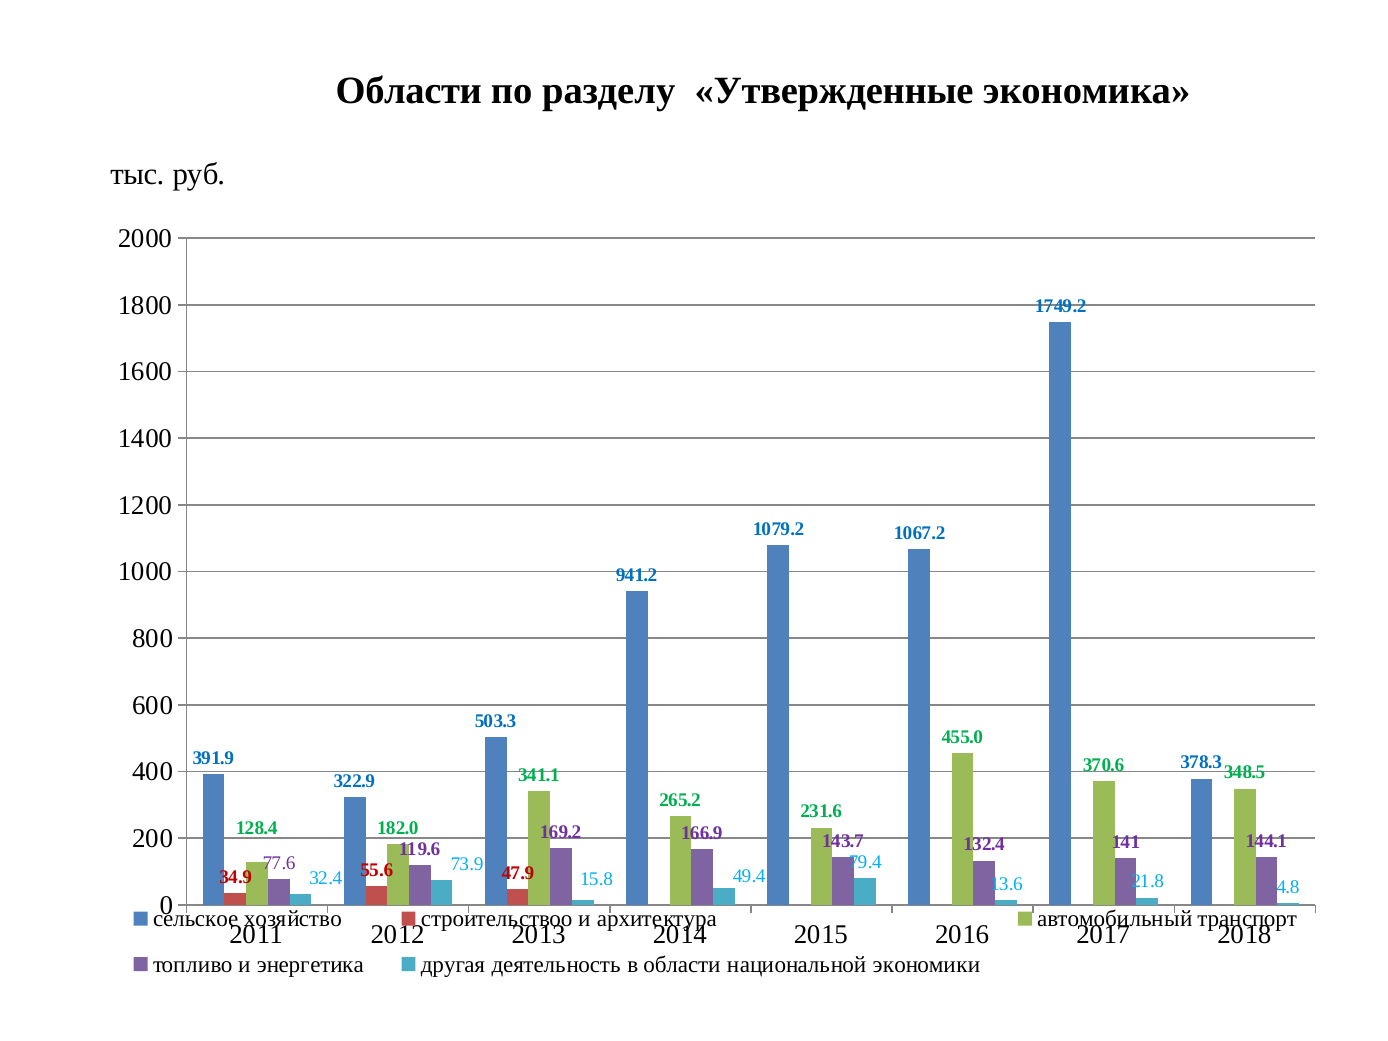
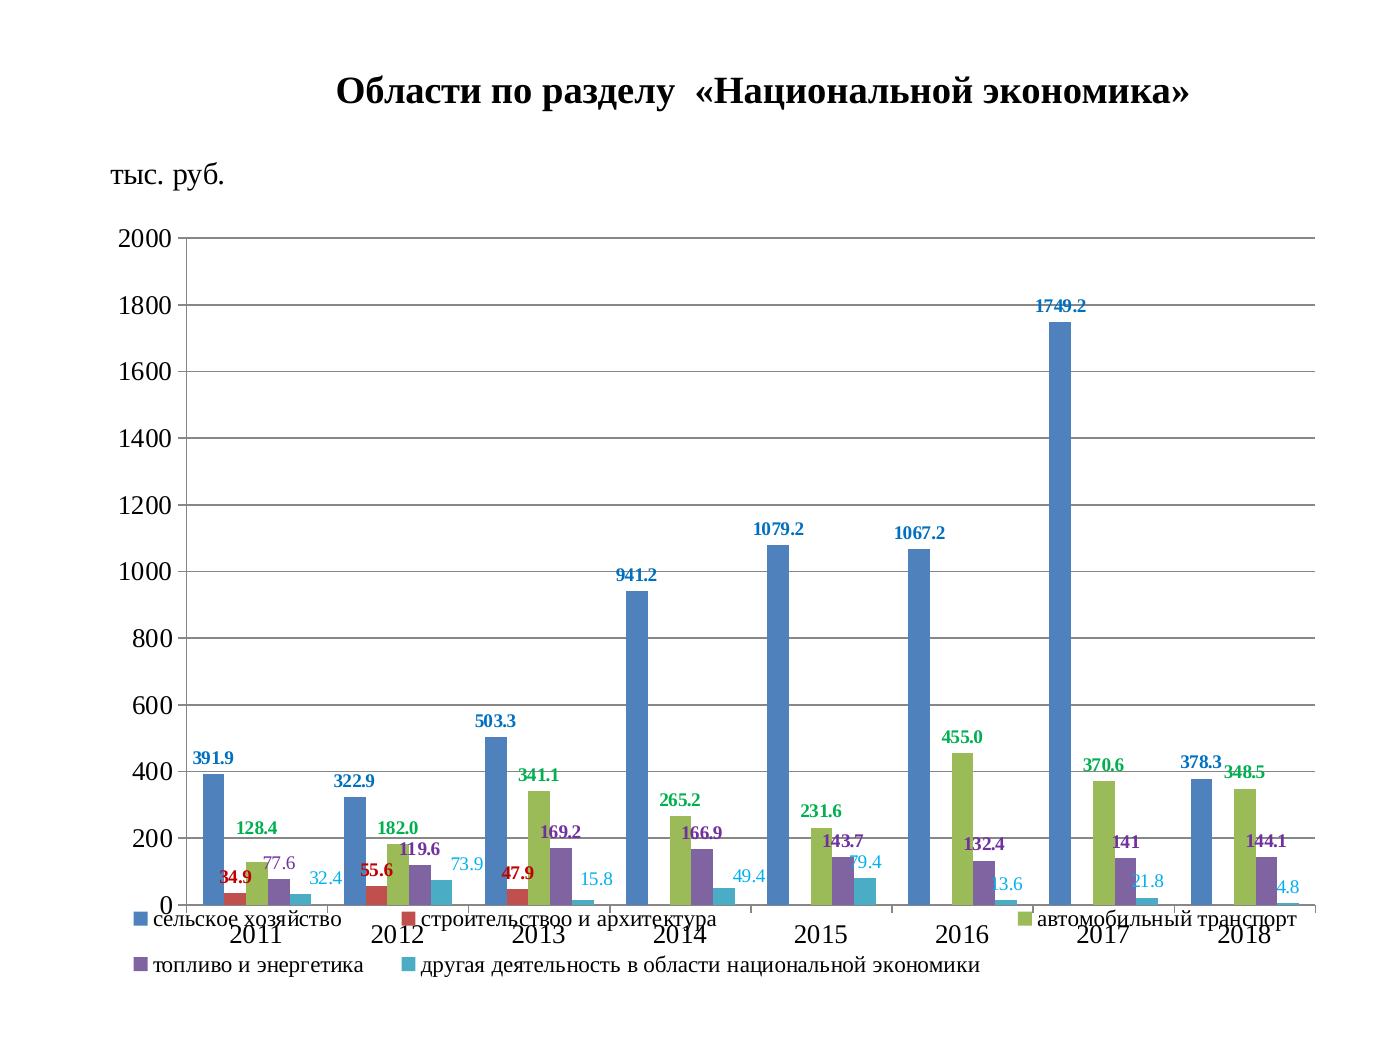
разделу Утвержденные: Утвержденные -> Национальной (834, 90)
